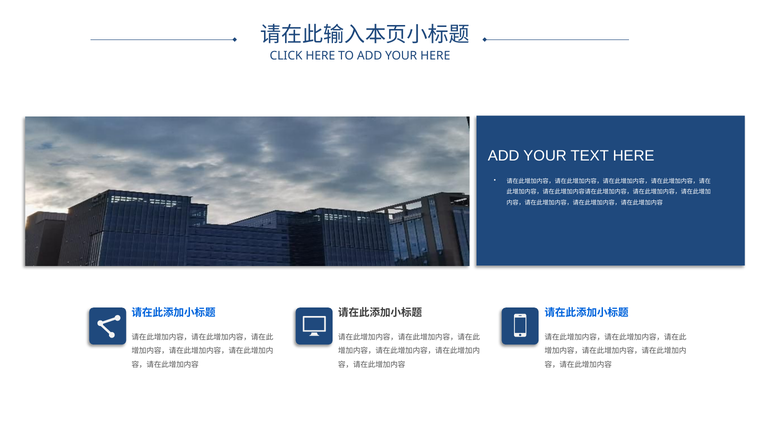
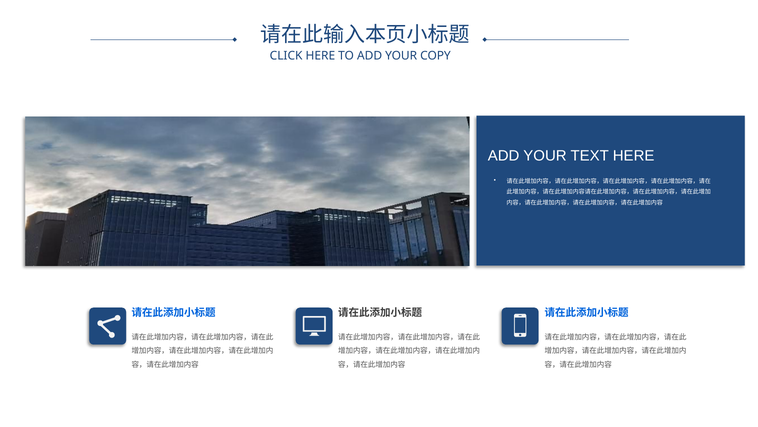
YOUR HERE: HERE -> COPY (435, 56)
